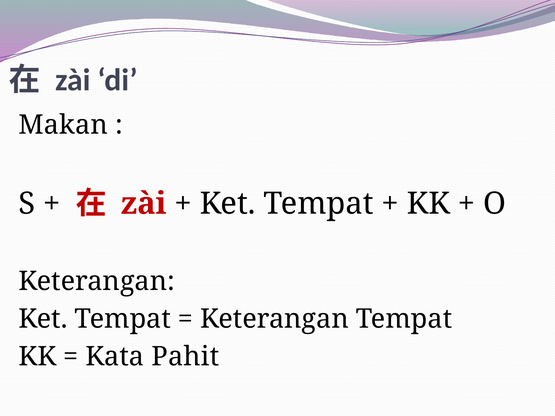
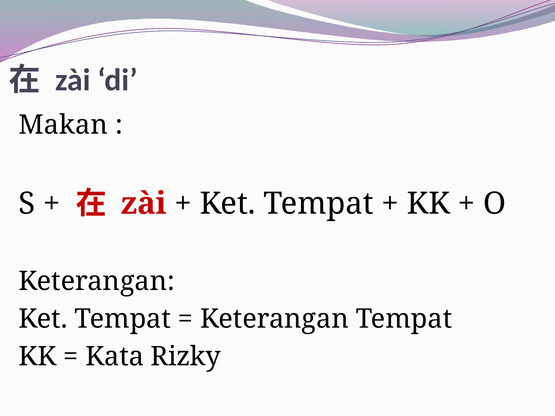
Pahit: Pahit -> Rizky (186, 357)
